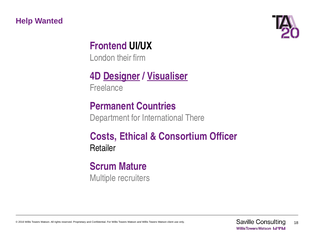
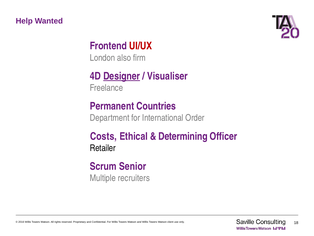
UI/UX colour: black -> red (141, 46)
their: their -> also (124, 58)
Visualiser underline: present -> none (167, 76)
There: There -> Order (195, 118)
Consortium: Consortium -> Determining (183, 136)
Mature: Mature -> Senior (133, 166)
